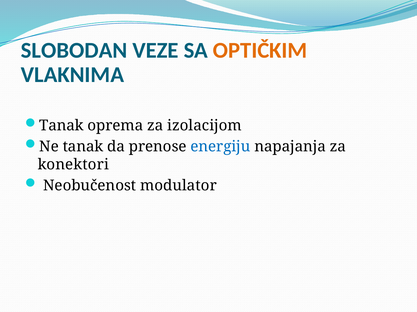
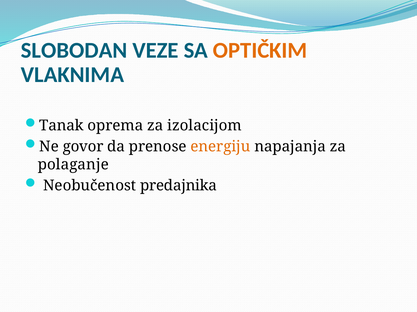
Ne tanak: tanak -> govor (83, 147)
energiju colour: blue -> orange (220, 147)
konektori: konektori -> polaganje (73, 165)
modulator: modulator -> predajnika (179, 186)
